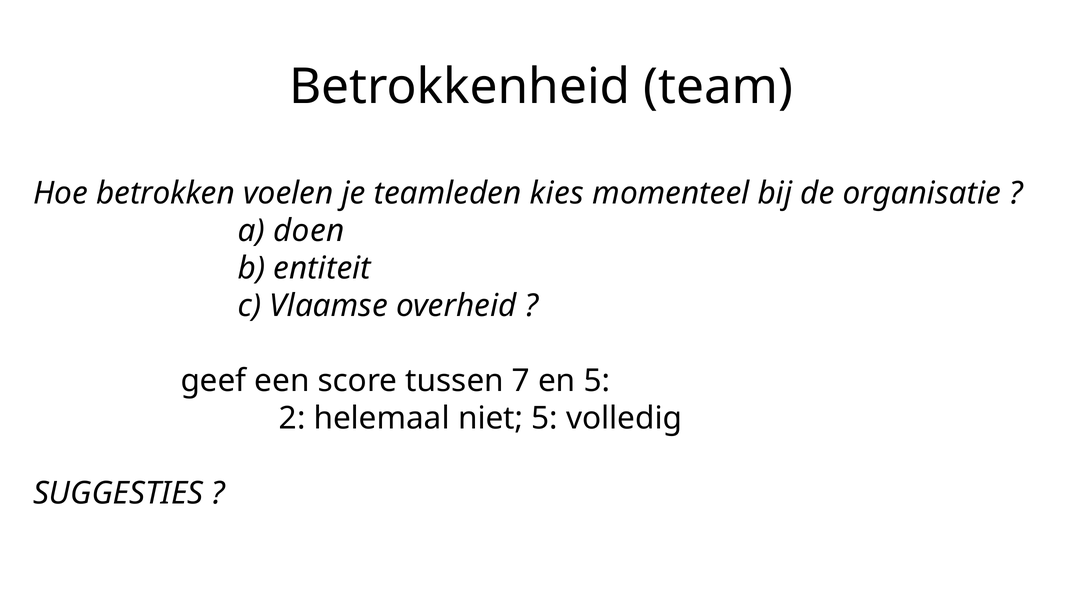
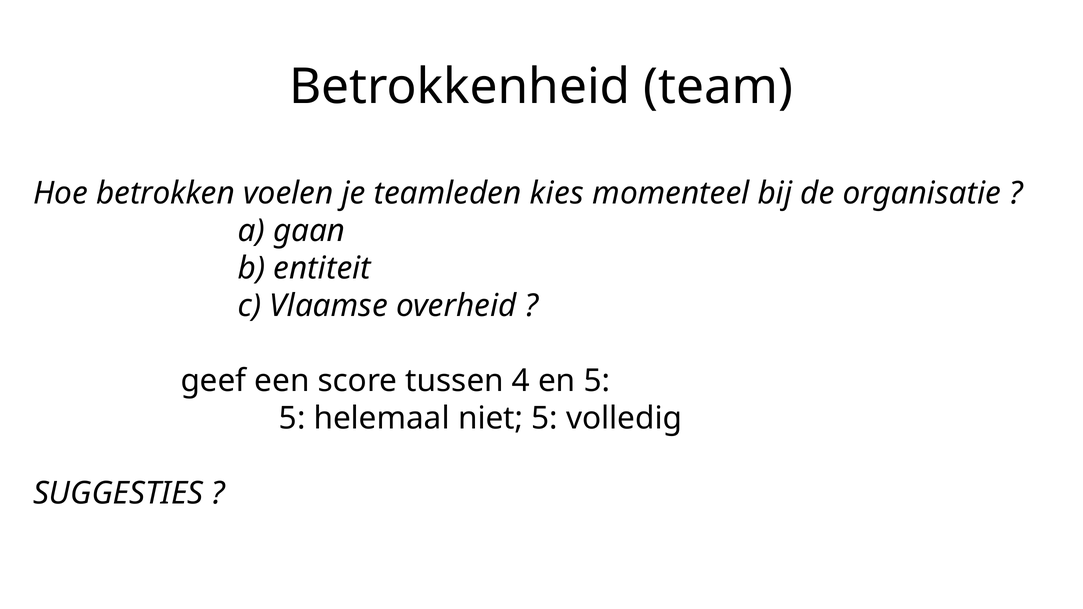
doen: doen -> gaan (309, 231)
7: 7 -> 4 (521, 381)
2: 2 -> 5 (292, 418)
